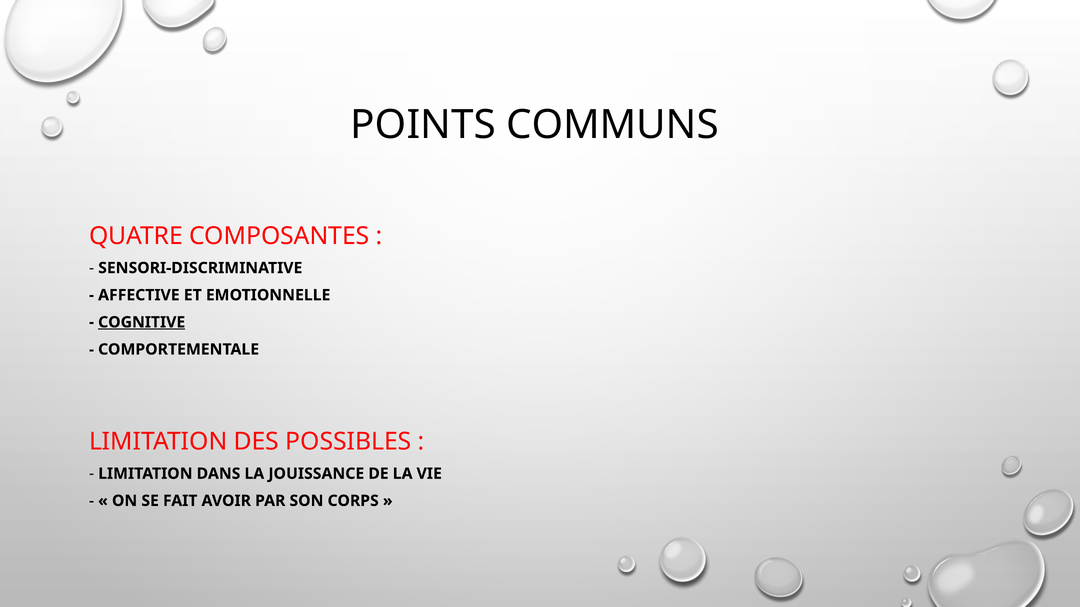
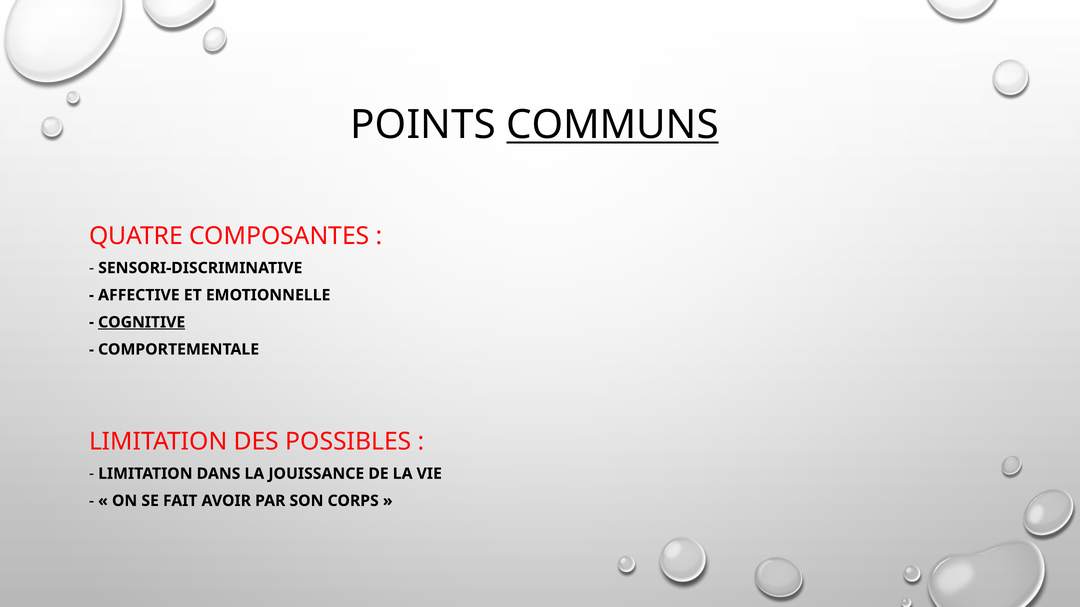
COMMUNS underline: none -> present (613, 125)
